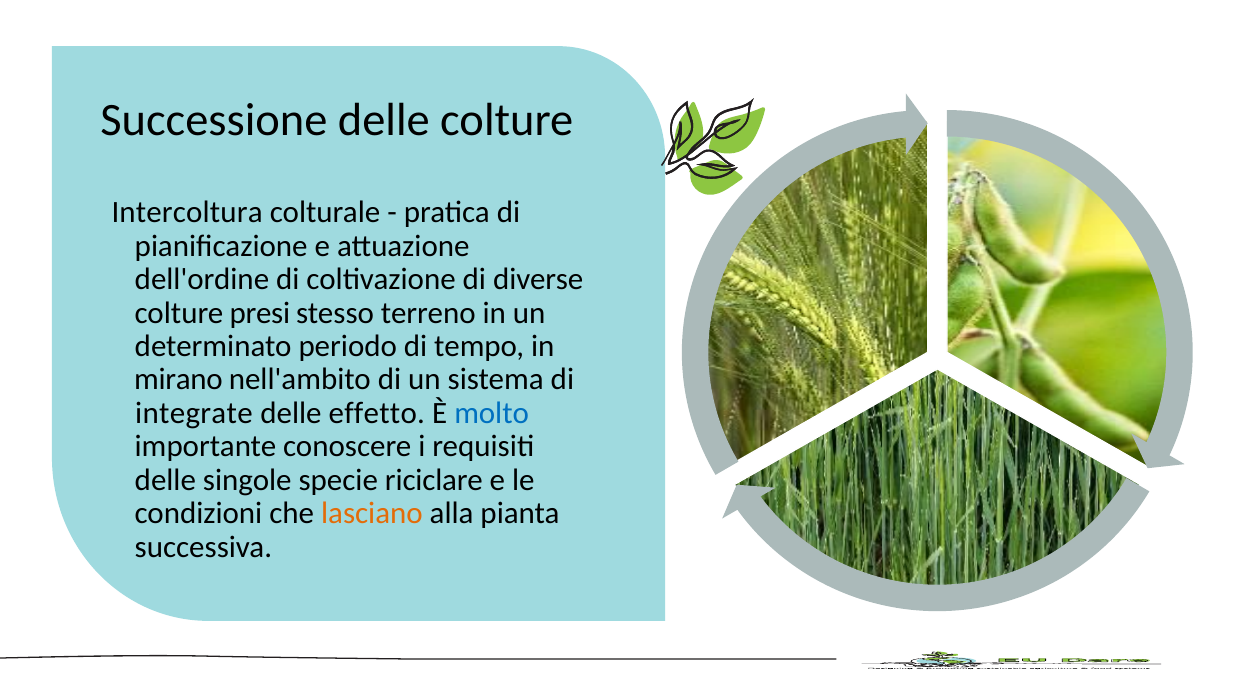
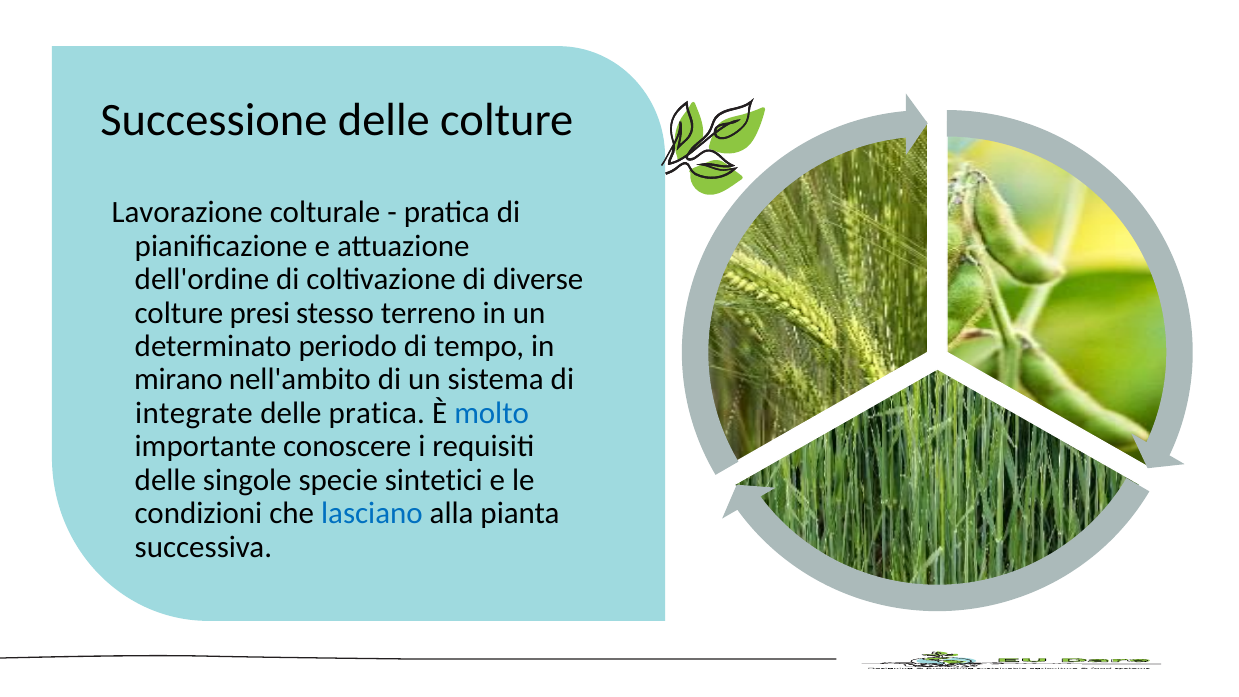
Intercoltura: Intercoltura -> Lavorazione (187, 212)
delle effetto: effetto -> pratica (377, 413)
riciclare: riciclare -> sintetici (434, 480)
lasciano colour: orange -> blue (372, 513)
